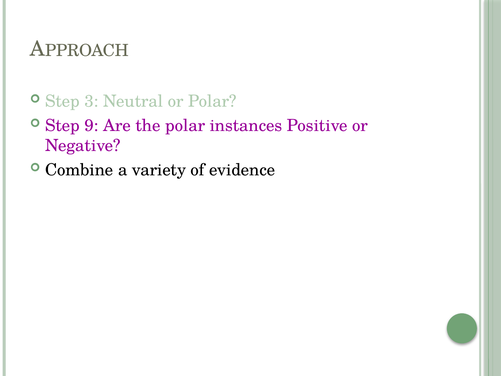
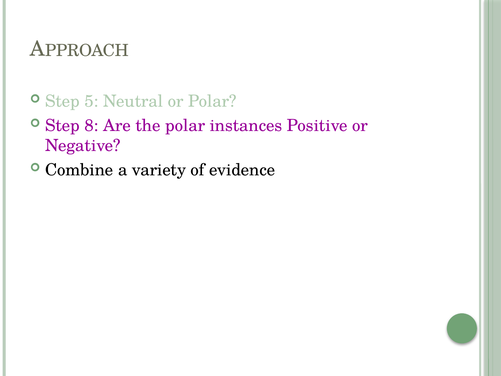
3: 3 -> 5 (92, 101)
9: 9 -> 8 (92, 126)
